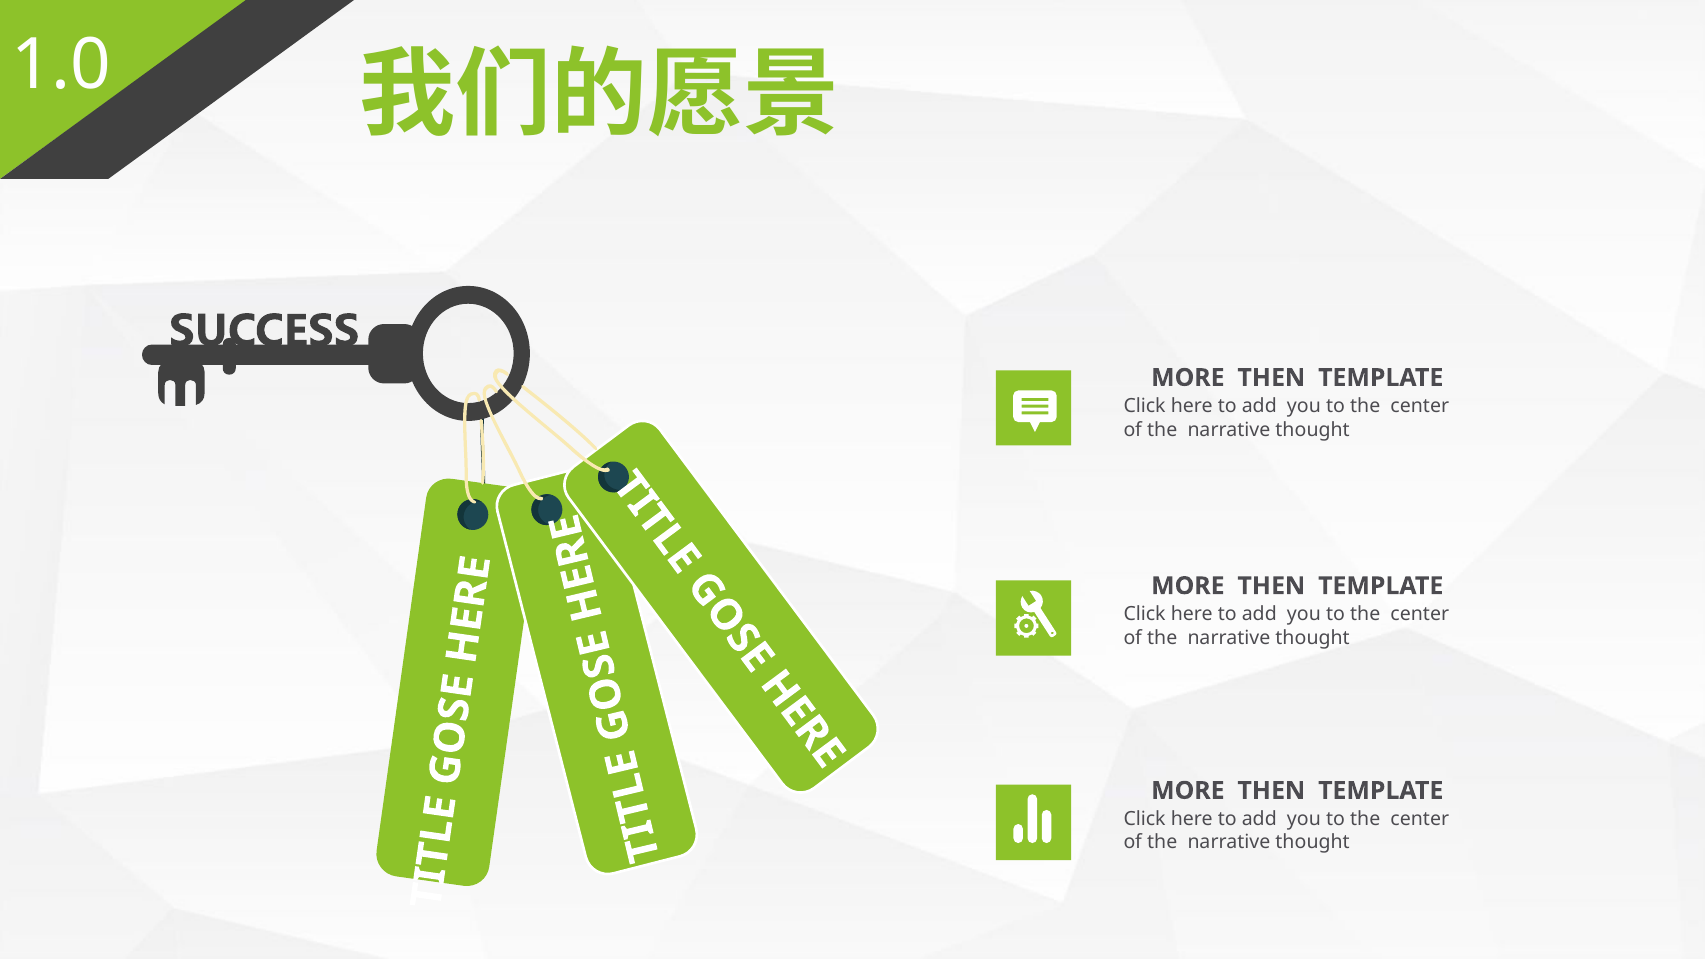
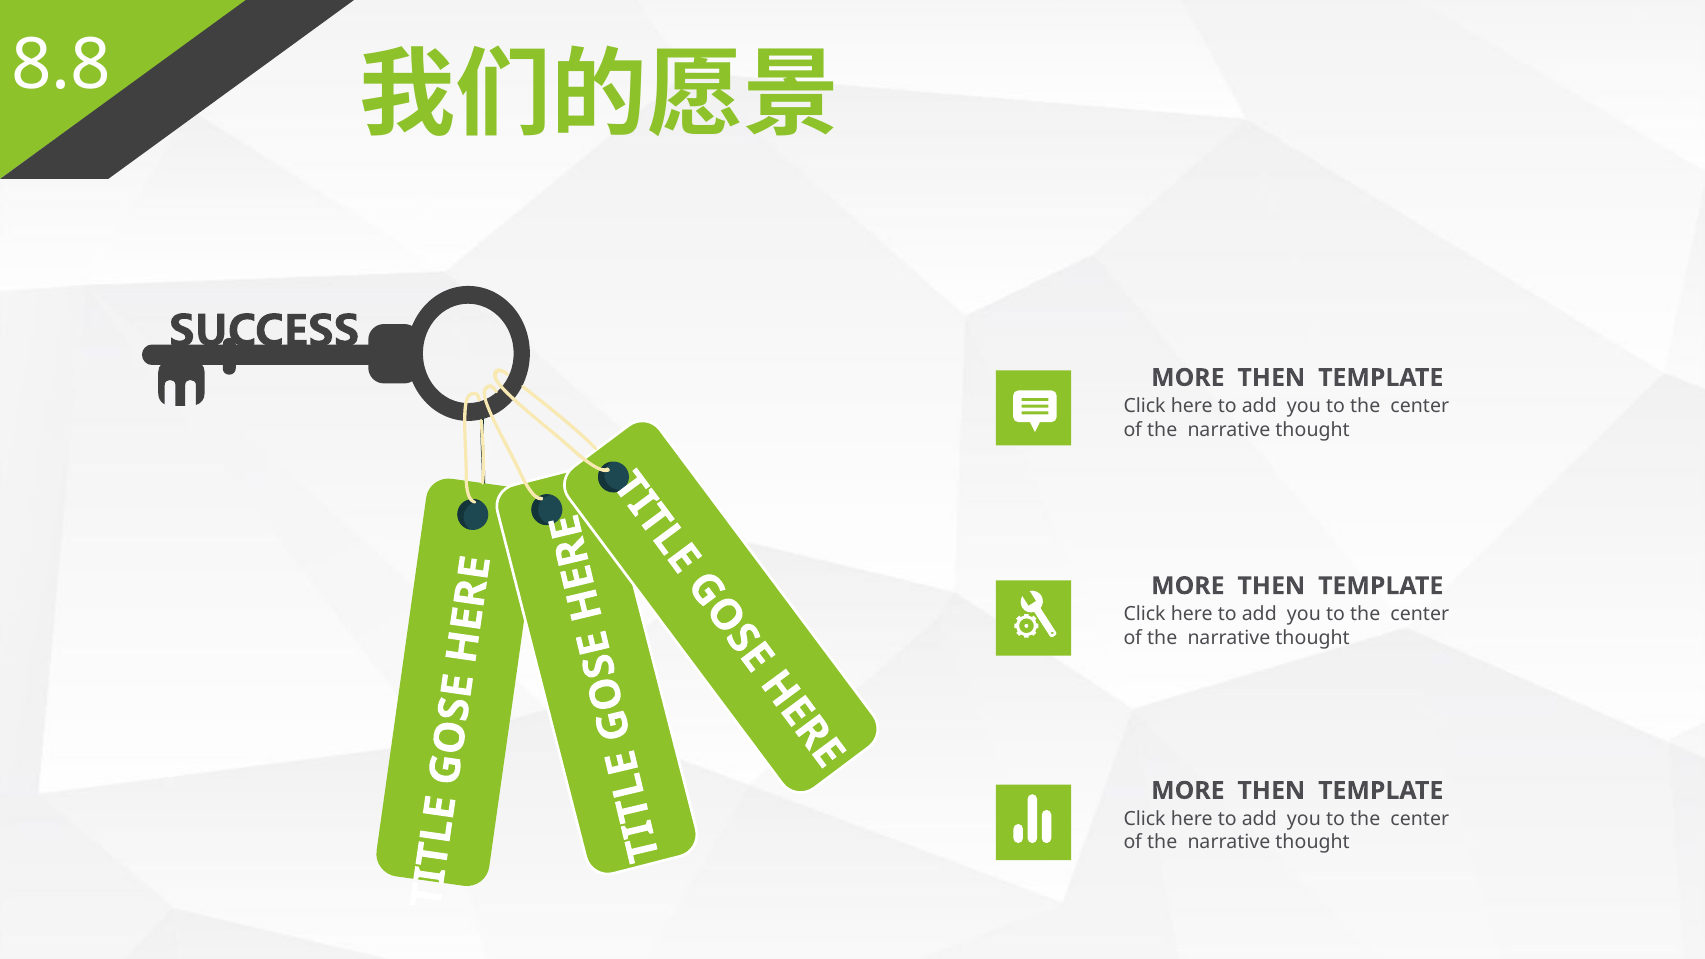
1.0: 1.0 -> 8.8 (61, 65)
